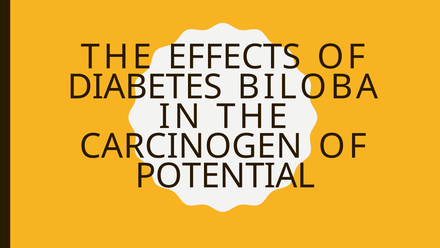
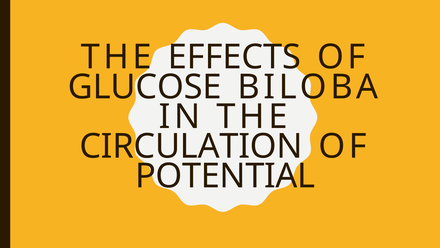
DIABETES: DIABETES -> GLUCOSE (145, 87)
CARCINOGEN: CARCINOGEN -> CIRCULATION (191, 146)
